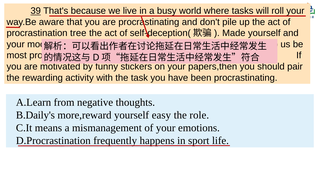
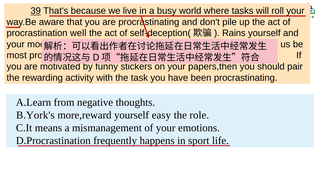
tree: tree -> well (78, 33)
Made: Made -> Rains (234, 33)
B.Daily's: B.Daily's -> B.York's (35, 115)
